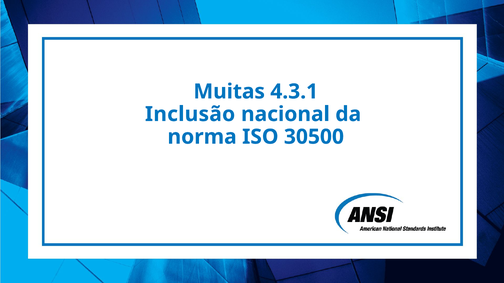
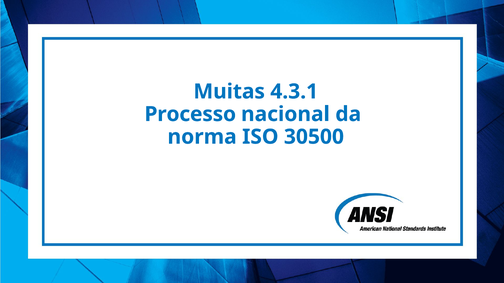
Inclusão: Inclusão -> Processo (190, 114)
